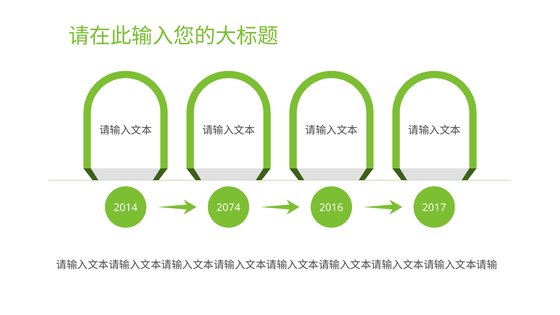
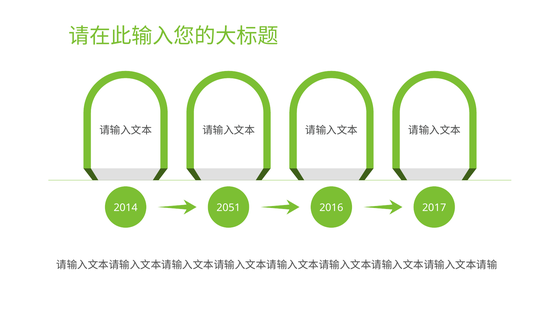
2074: 2074 -> 2051 (228, 208)
